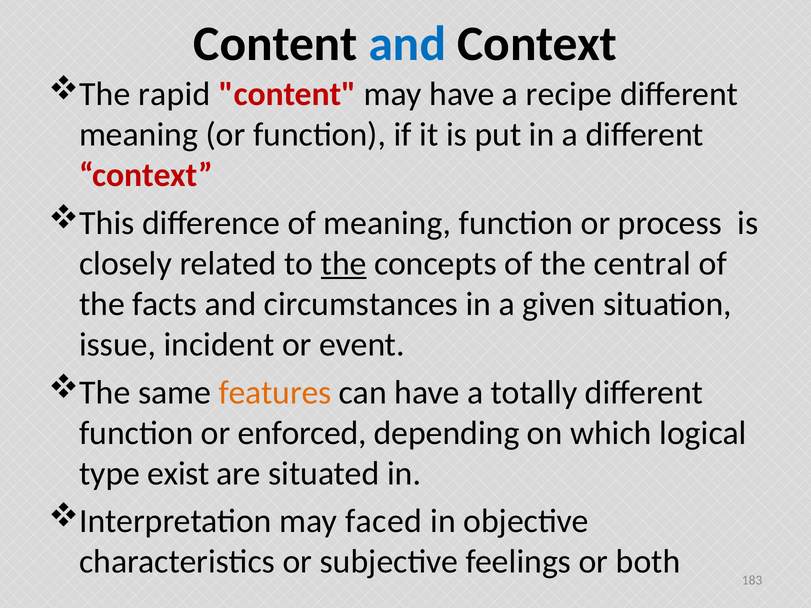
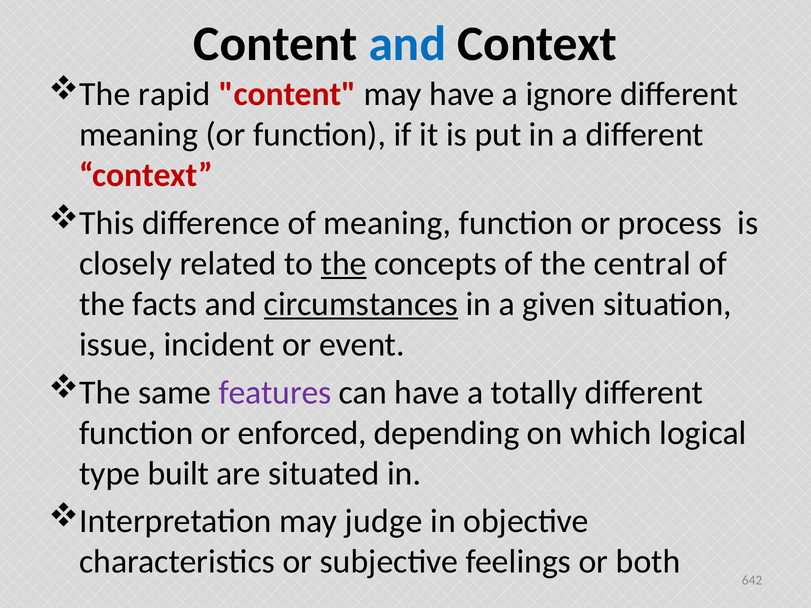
recipe: recipe -> ignore (569, 94)
circumstances underline: none -> present (361, 304)
features colour: orange -> purple (275, 393)
exist: exist -> built (178, 474)
faced: faced -> judge (384, 521)
183: 183 -> 642 (752, 581)
